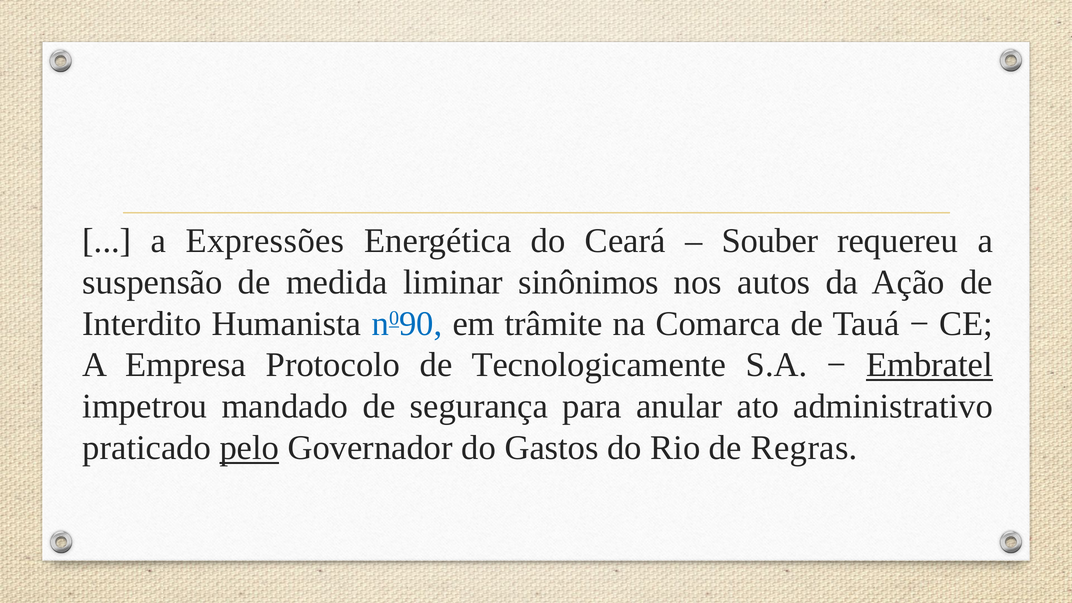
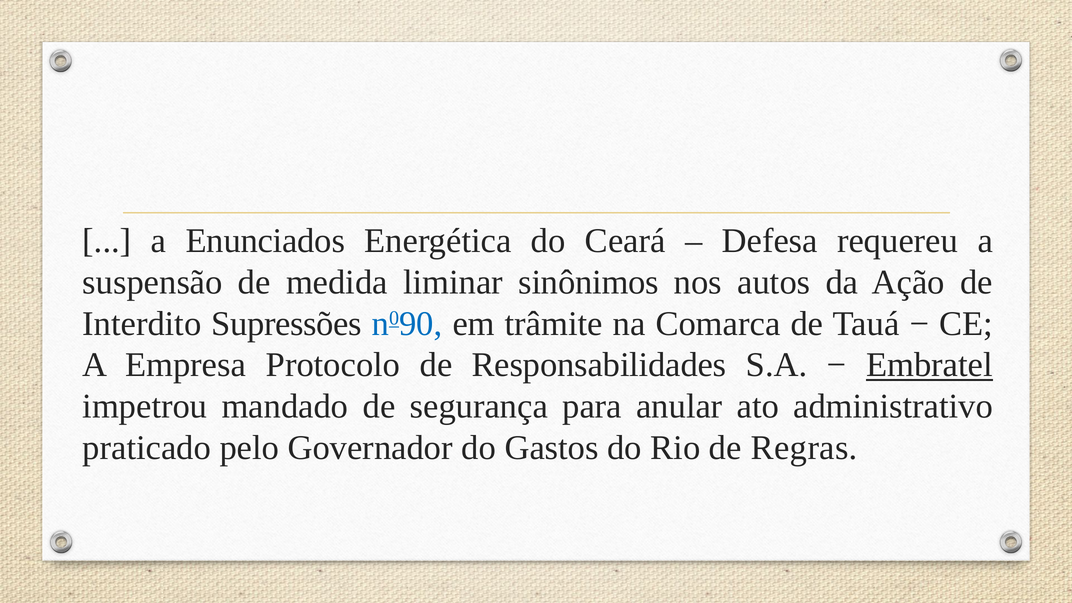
Expressões: Expressões -> Enunciados (265, 241)
Souber: Souber -> Defesa (770, 241)
Humanista: Humanista -> Supressões (287, 324)
Tecnologicamente: Tecnologicamente -> Responsabilidades (599, 365)
pelo underline: present -> none (249, 448)
